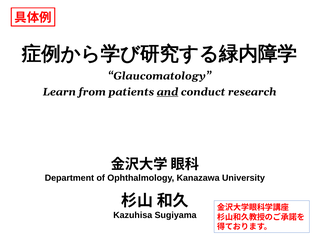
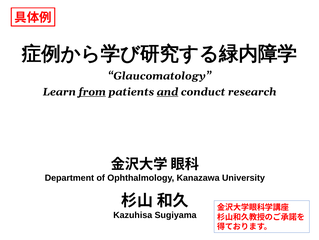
from underline: none -> present (92, 92)
